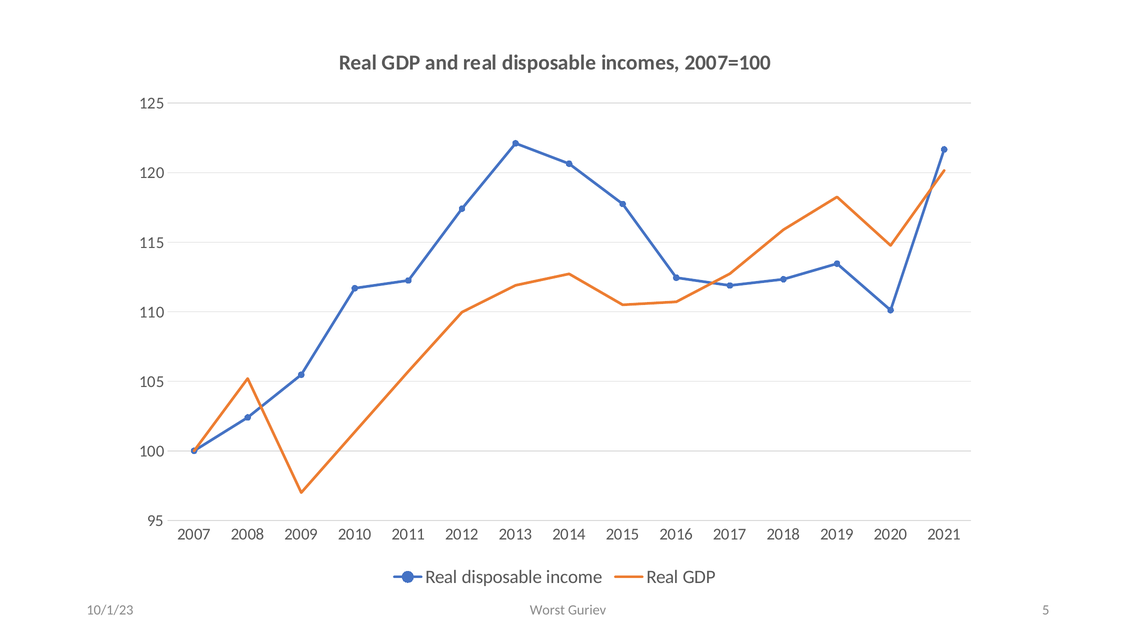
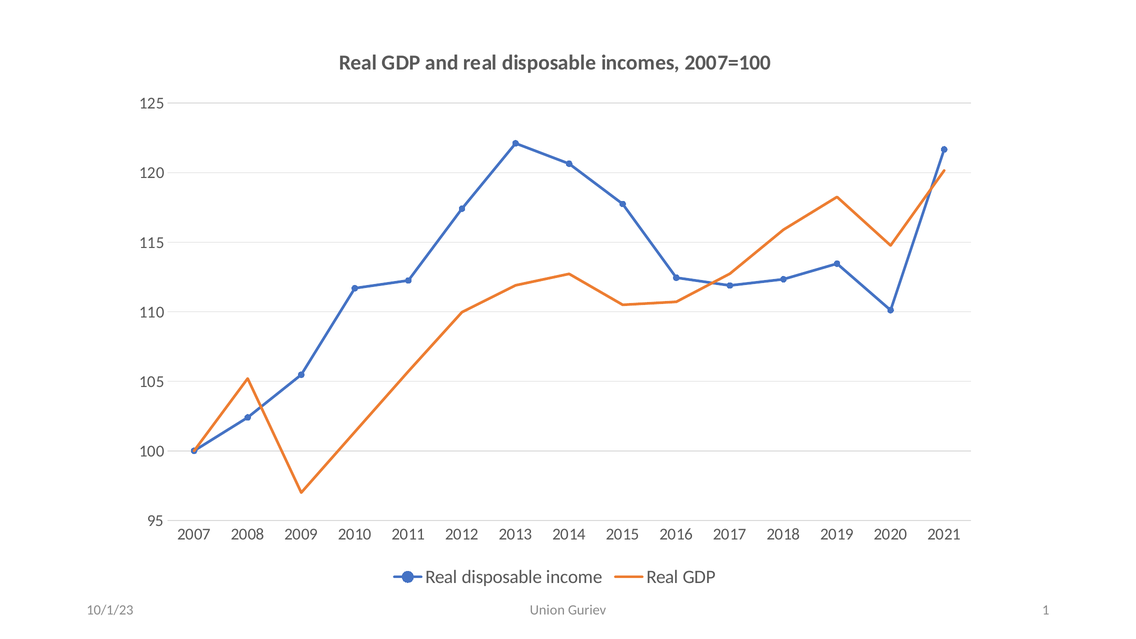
Worst: Worst -> Union (547, 610)
5: 5 -> 1 (1046, 610)
